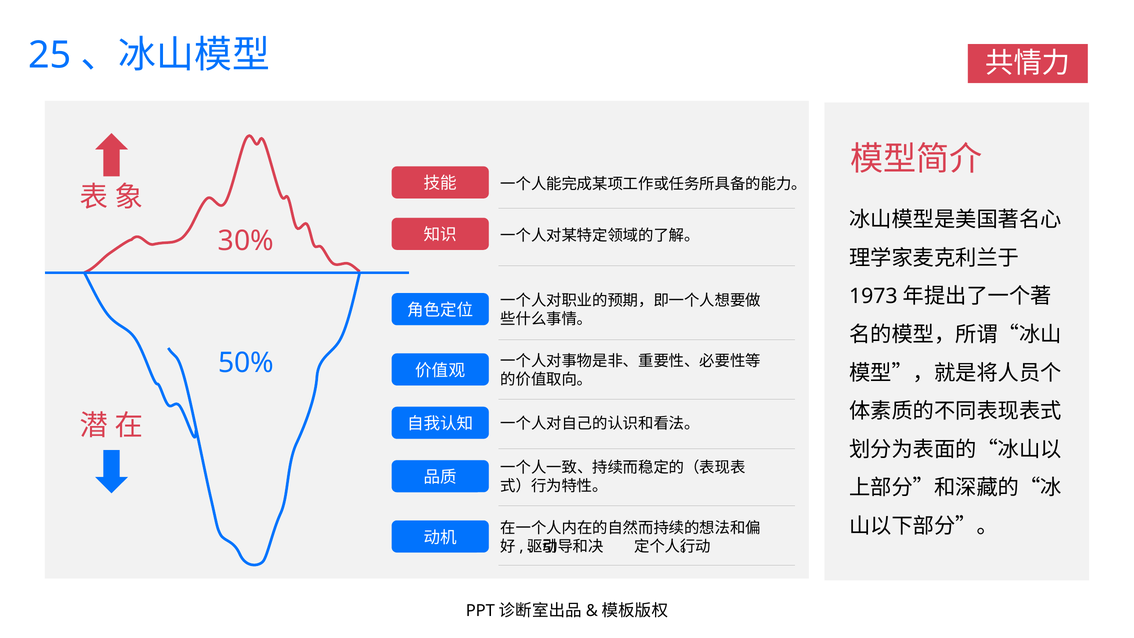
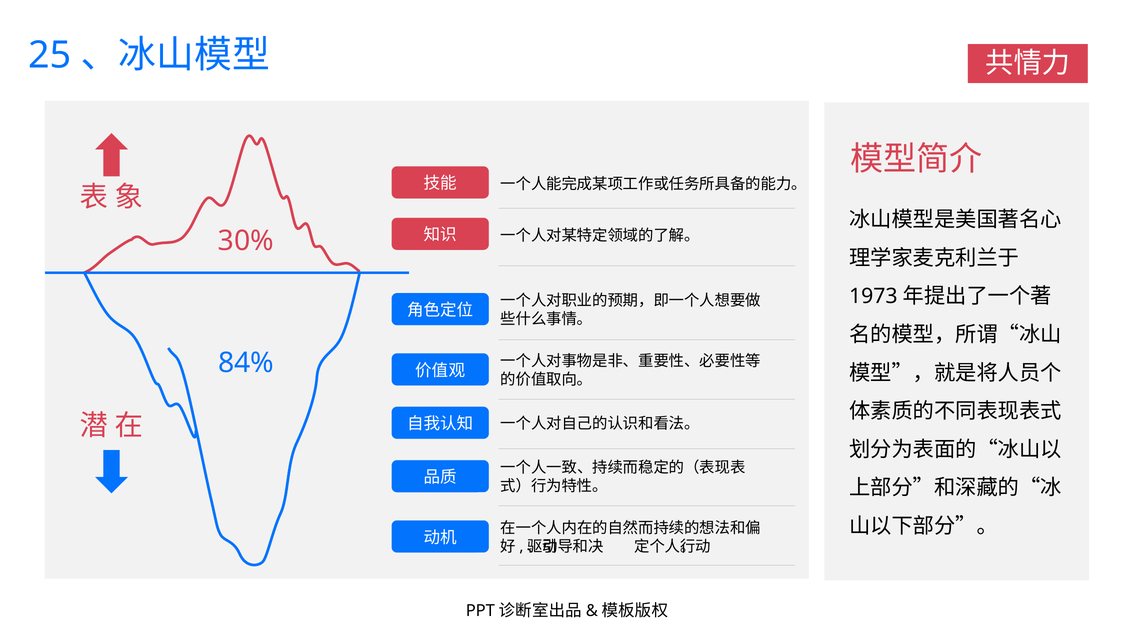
50%: 50% -> 84% (246, 363)
